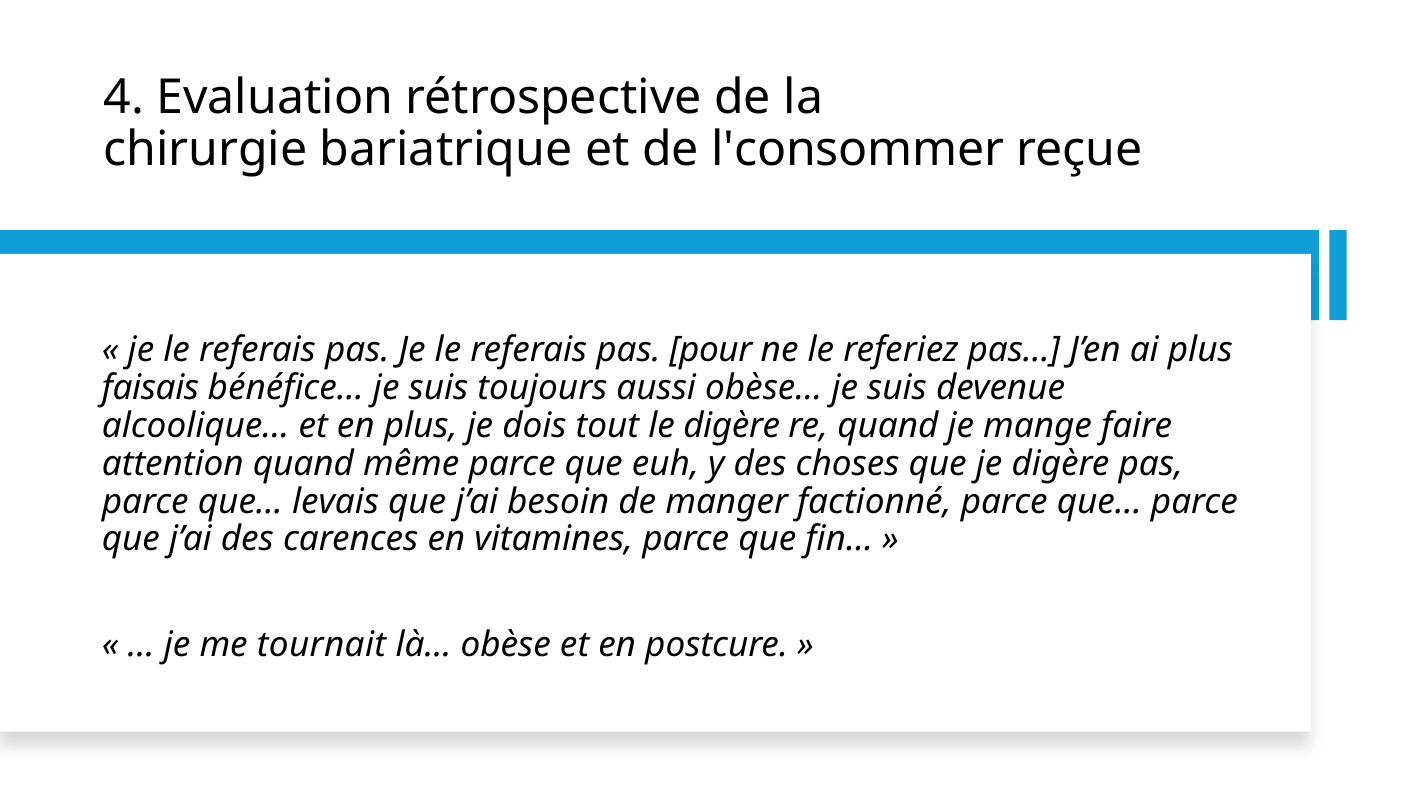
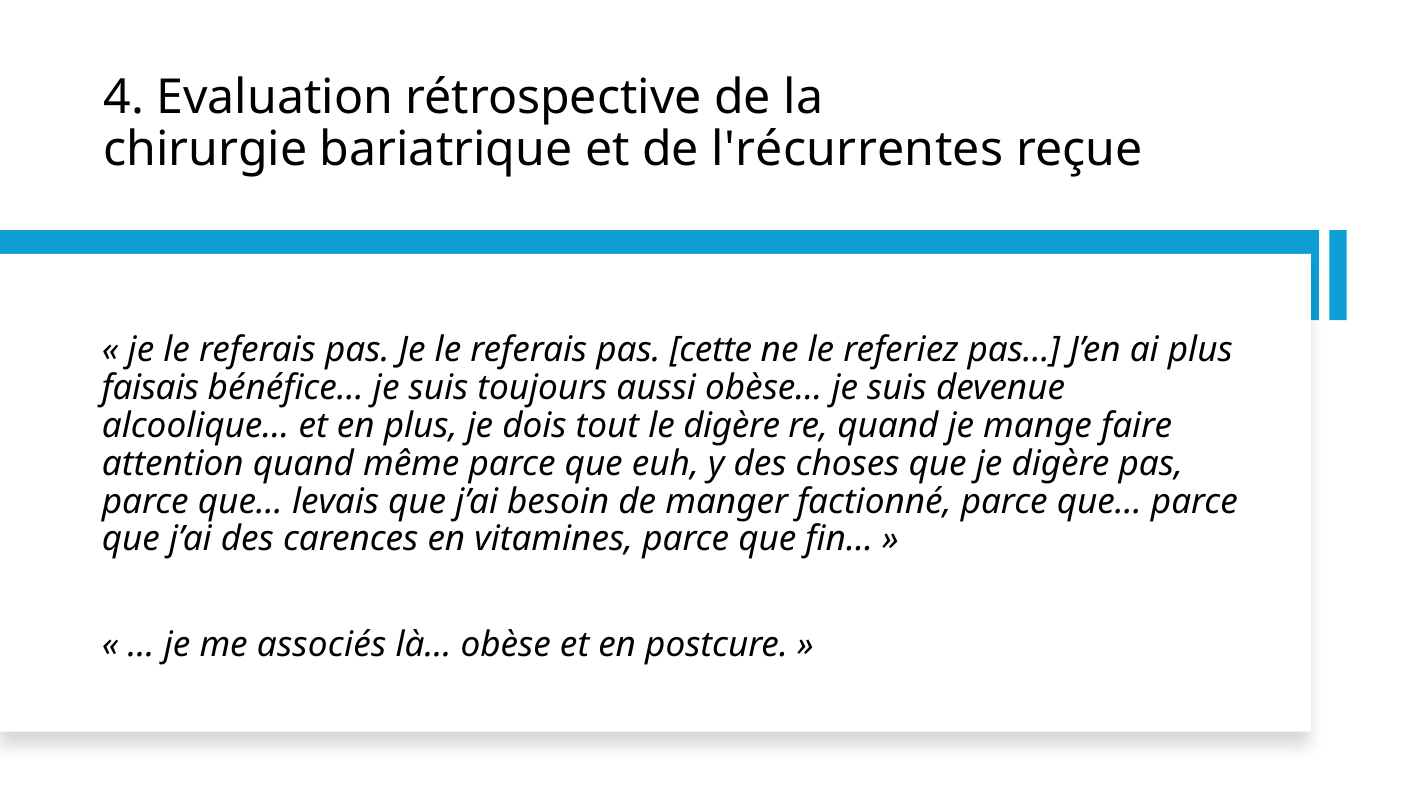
l'consommer: l'consommer -> l'récurrentes (857, 150)
pour: pour -> cette (711, 350)
tournait: tournait -> associés (322, 644)
